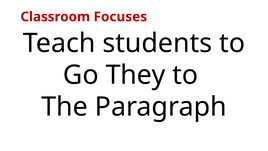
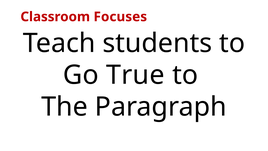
They: They -> True (135, 75)
